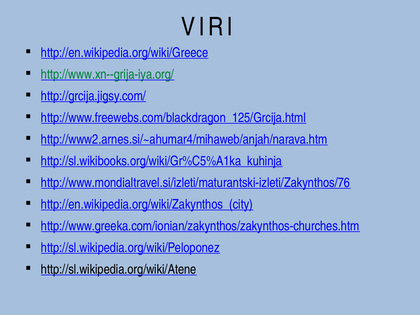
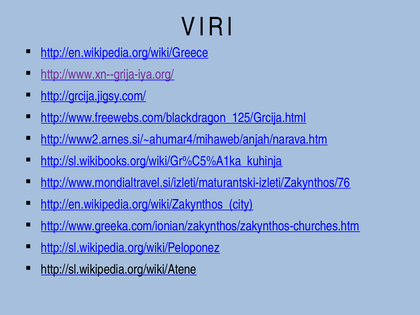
http://www.xn--grija-iya.org/ colour: green -> purple (107, 74)
